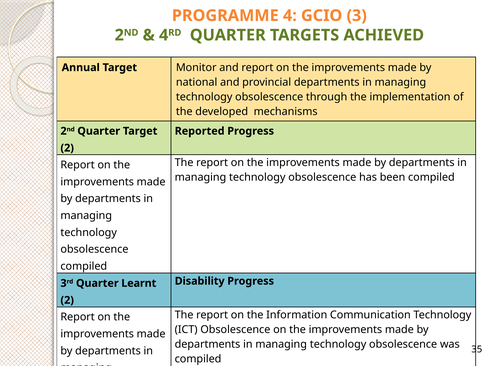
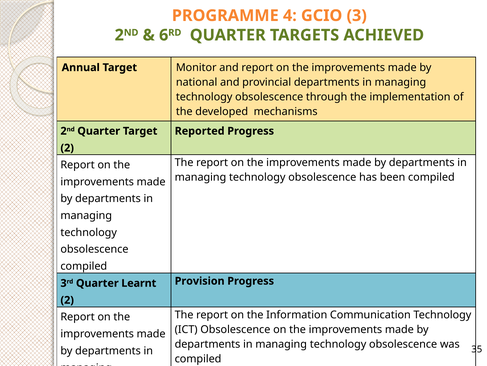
4: 4 -> 6 (164, 35)
Disability: Disability -> Provision (200, 280)
